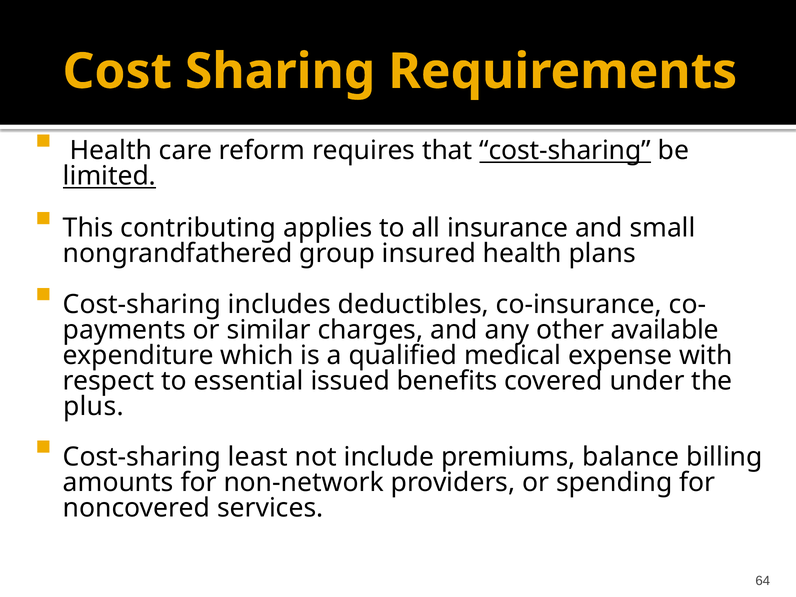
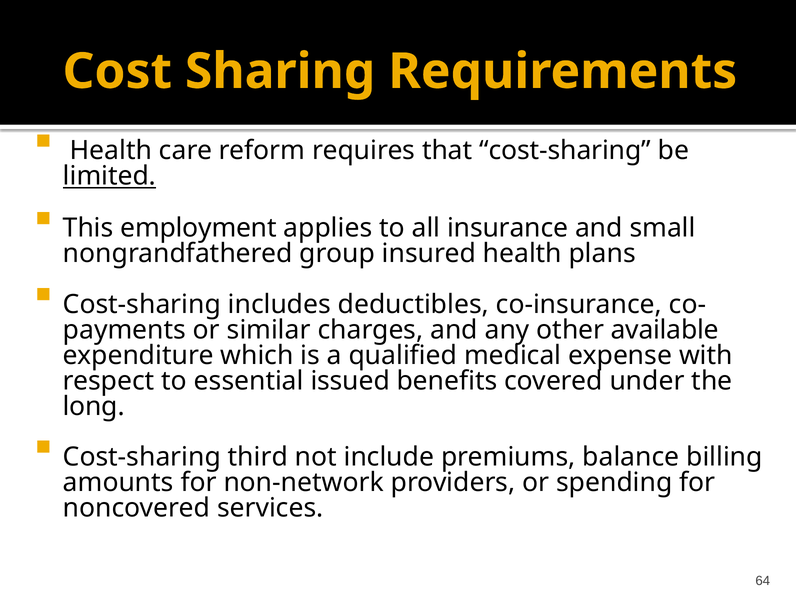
cost-sharing underline: present -> none (565, 151)
contributing: contributing -> employment (199, 228)
plus: plus -> long (94, 406)
least: least -> third (258, 457)
